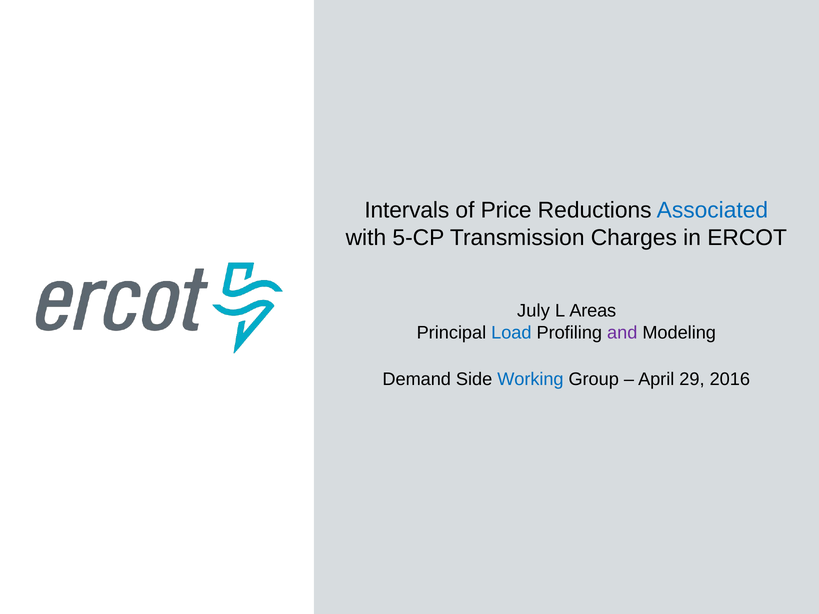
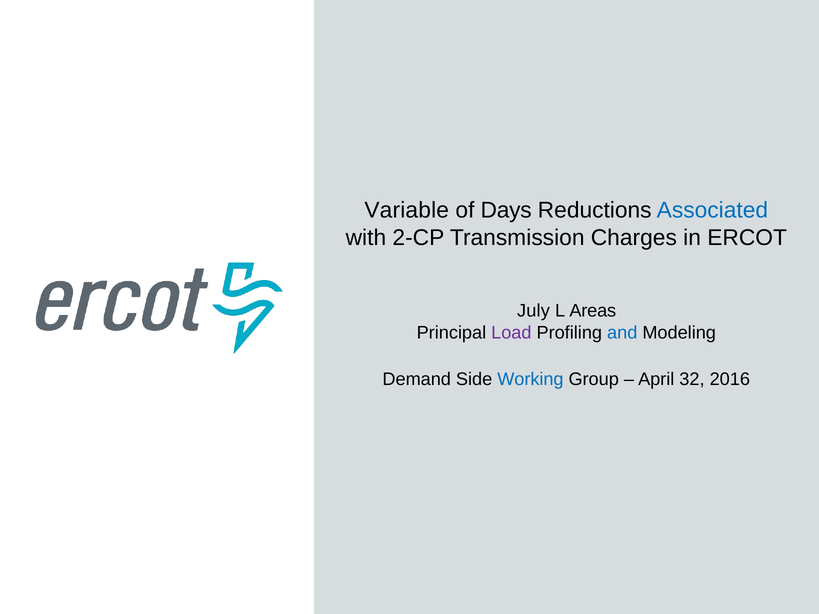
Intervals: Intervals -> Variable (407, 210)
Price: Price -> Days (506, 210)
5-CP: 5-CP -> 2-CP (418, 238)
Load colour: blue -> purple (511, 333)
and colour: purple -> blue (622, 333)
29: 29 -> 32 (692, 379)
